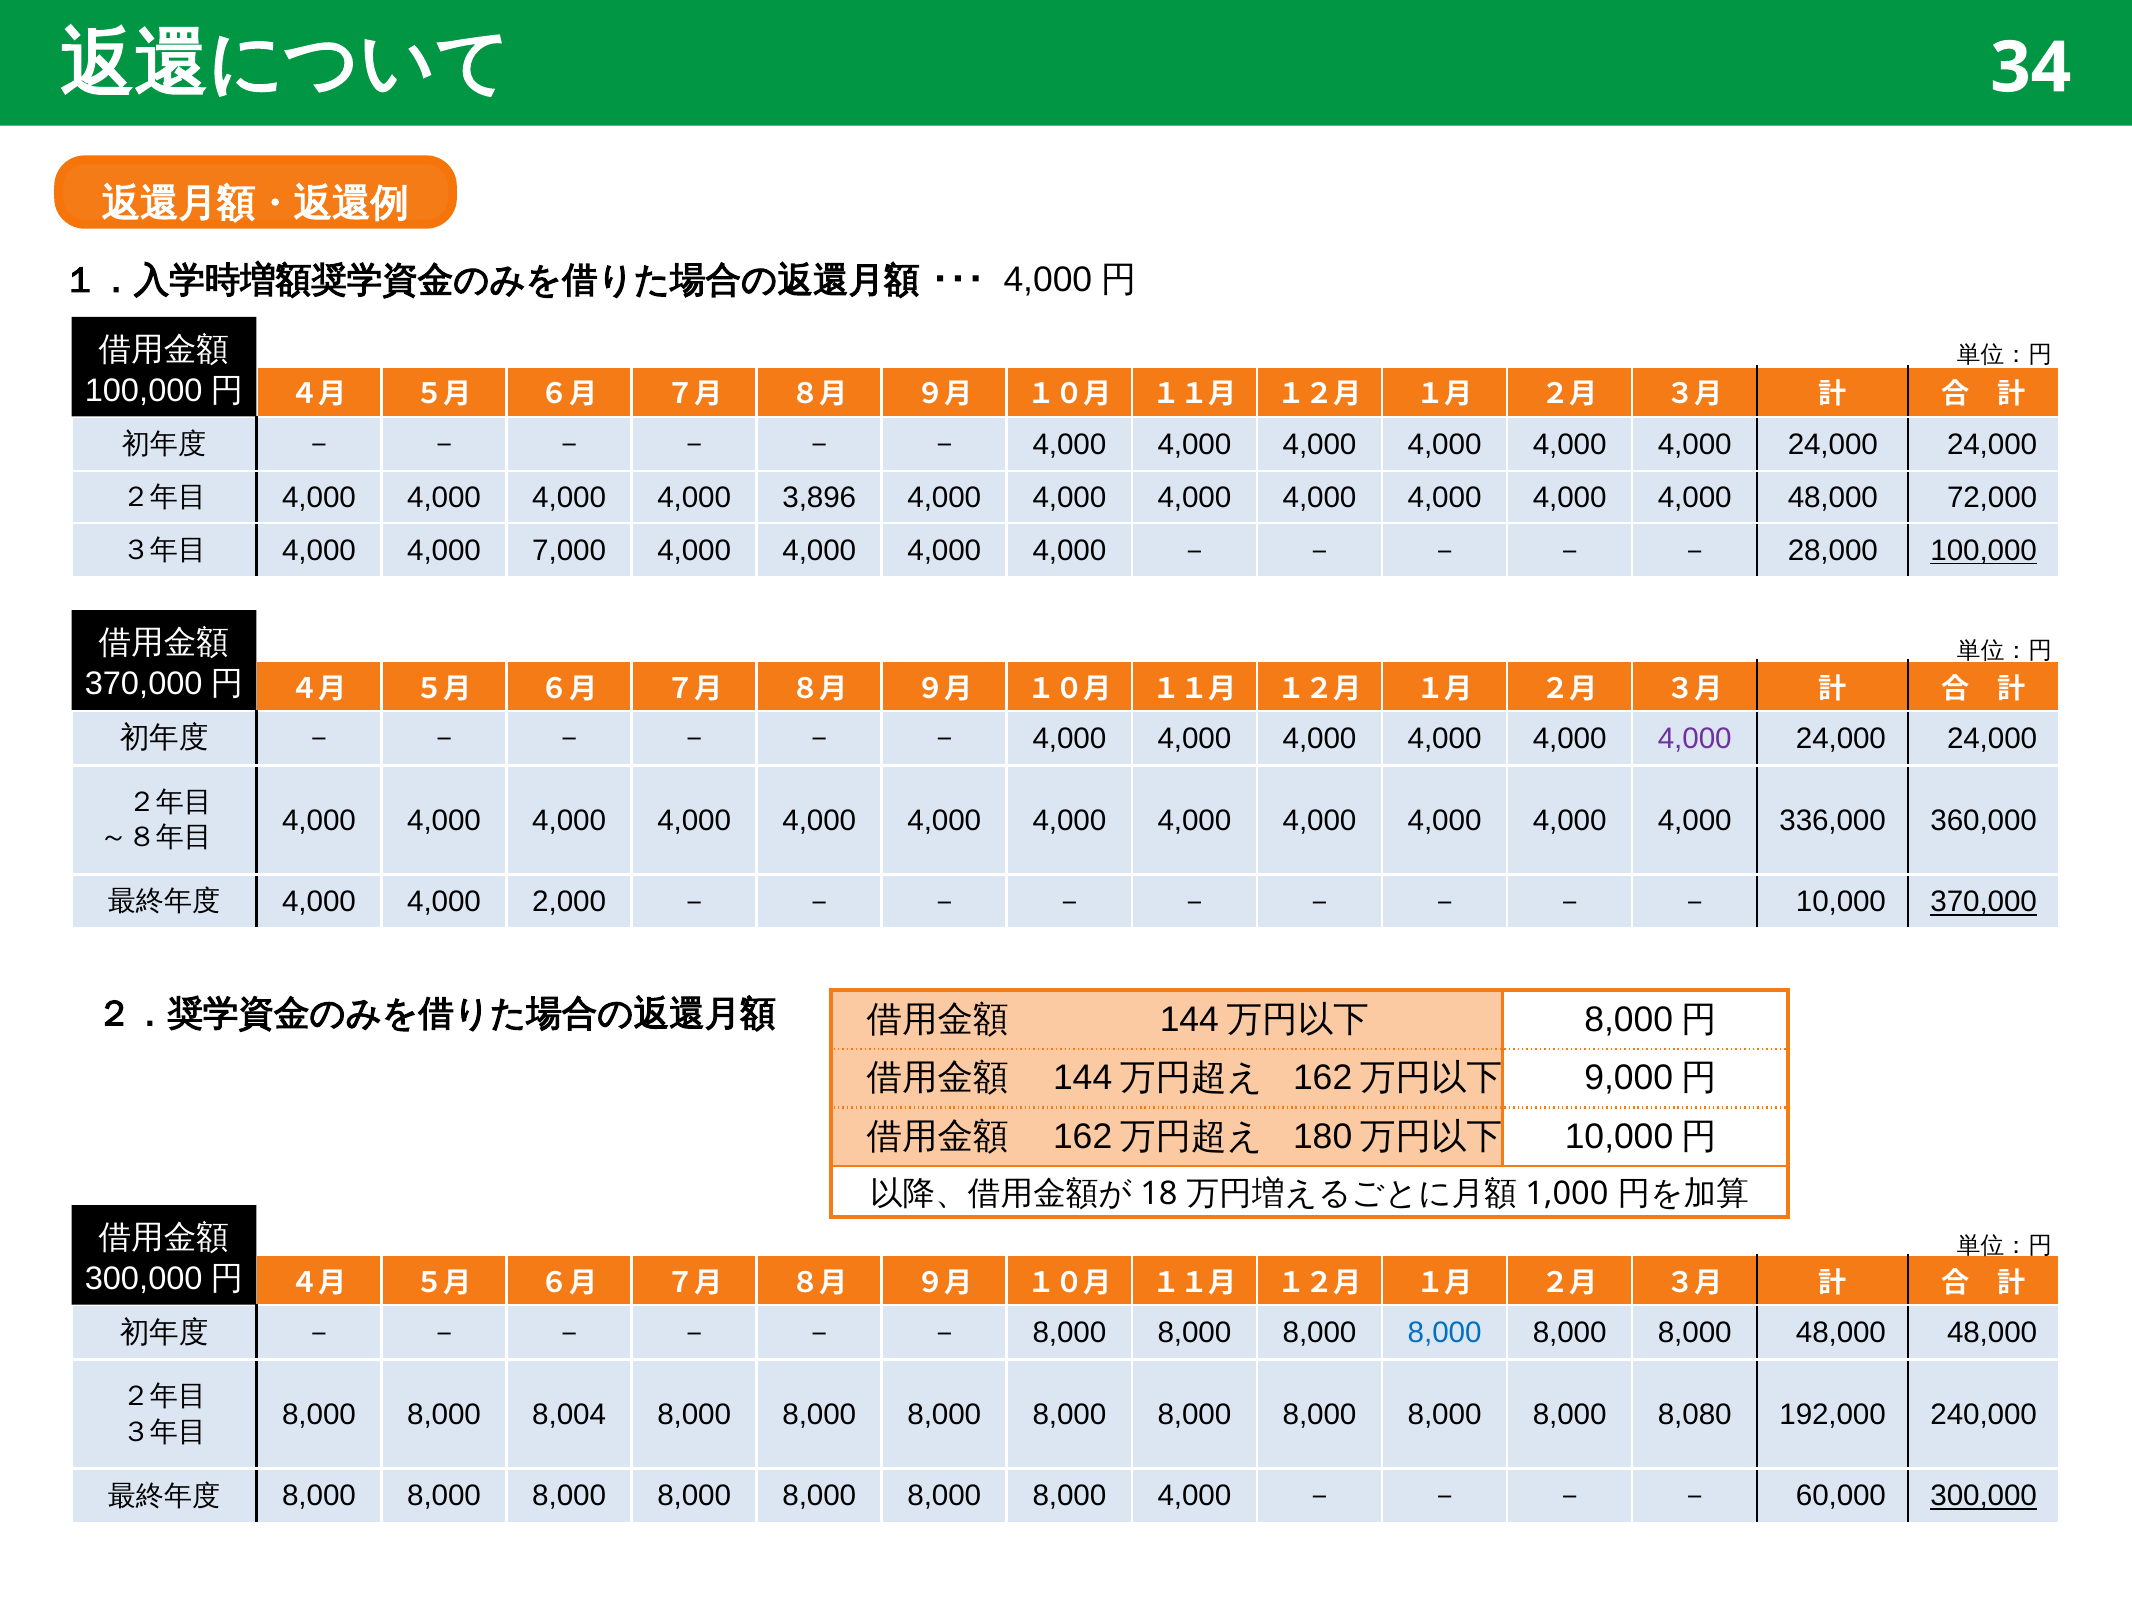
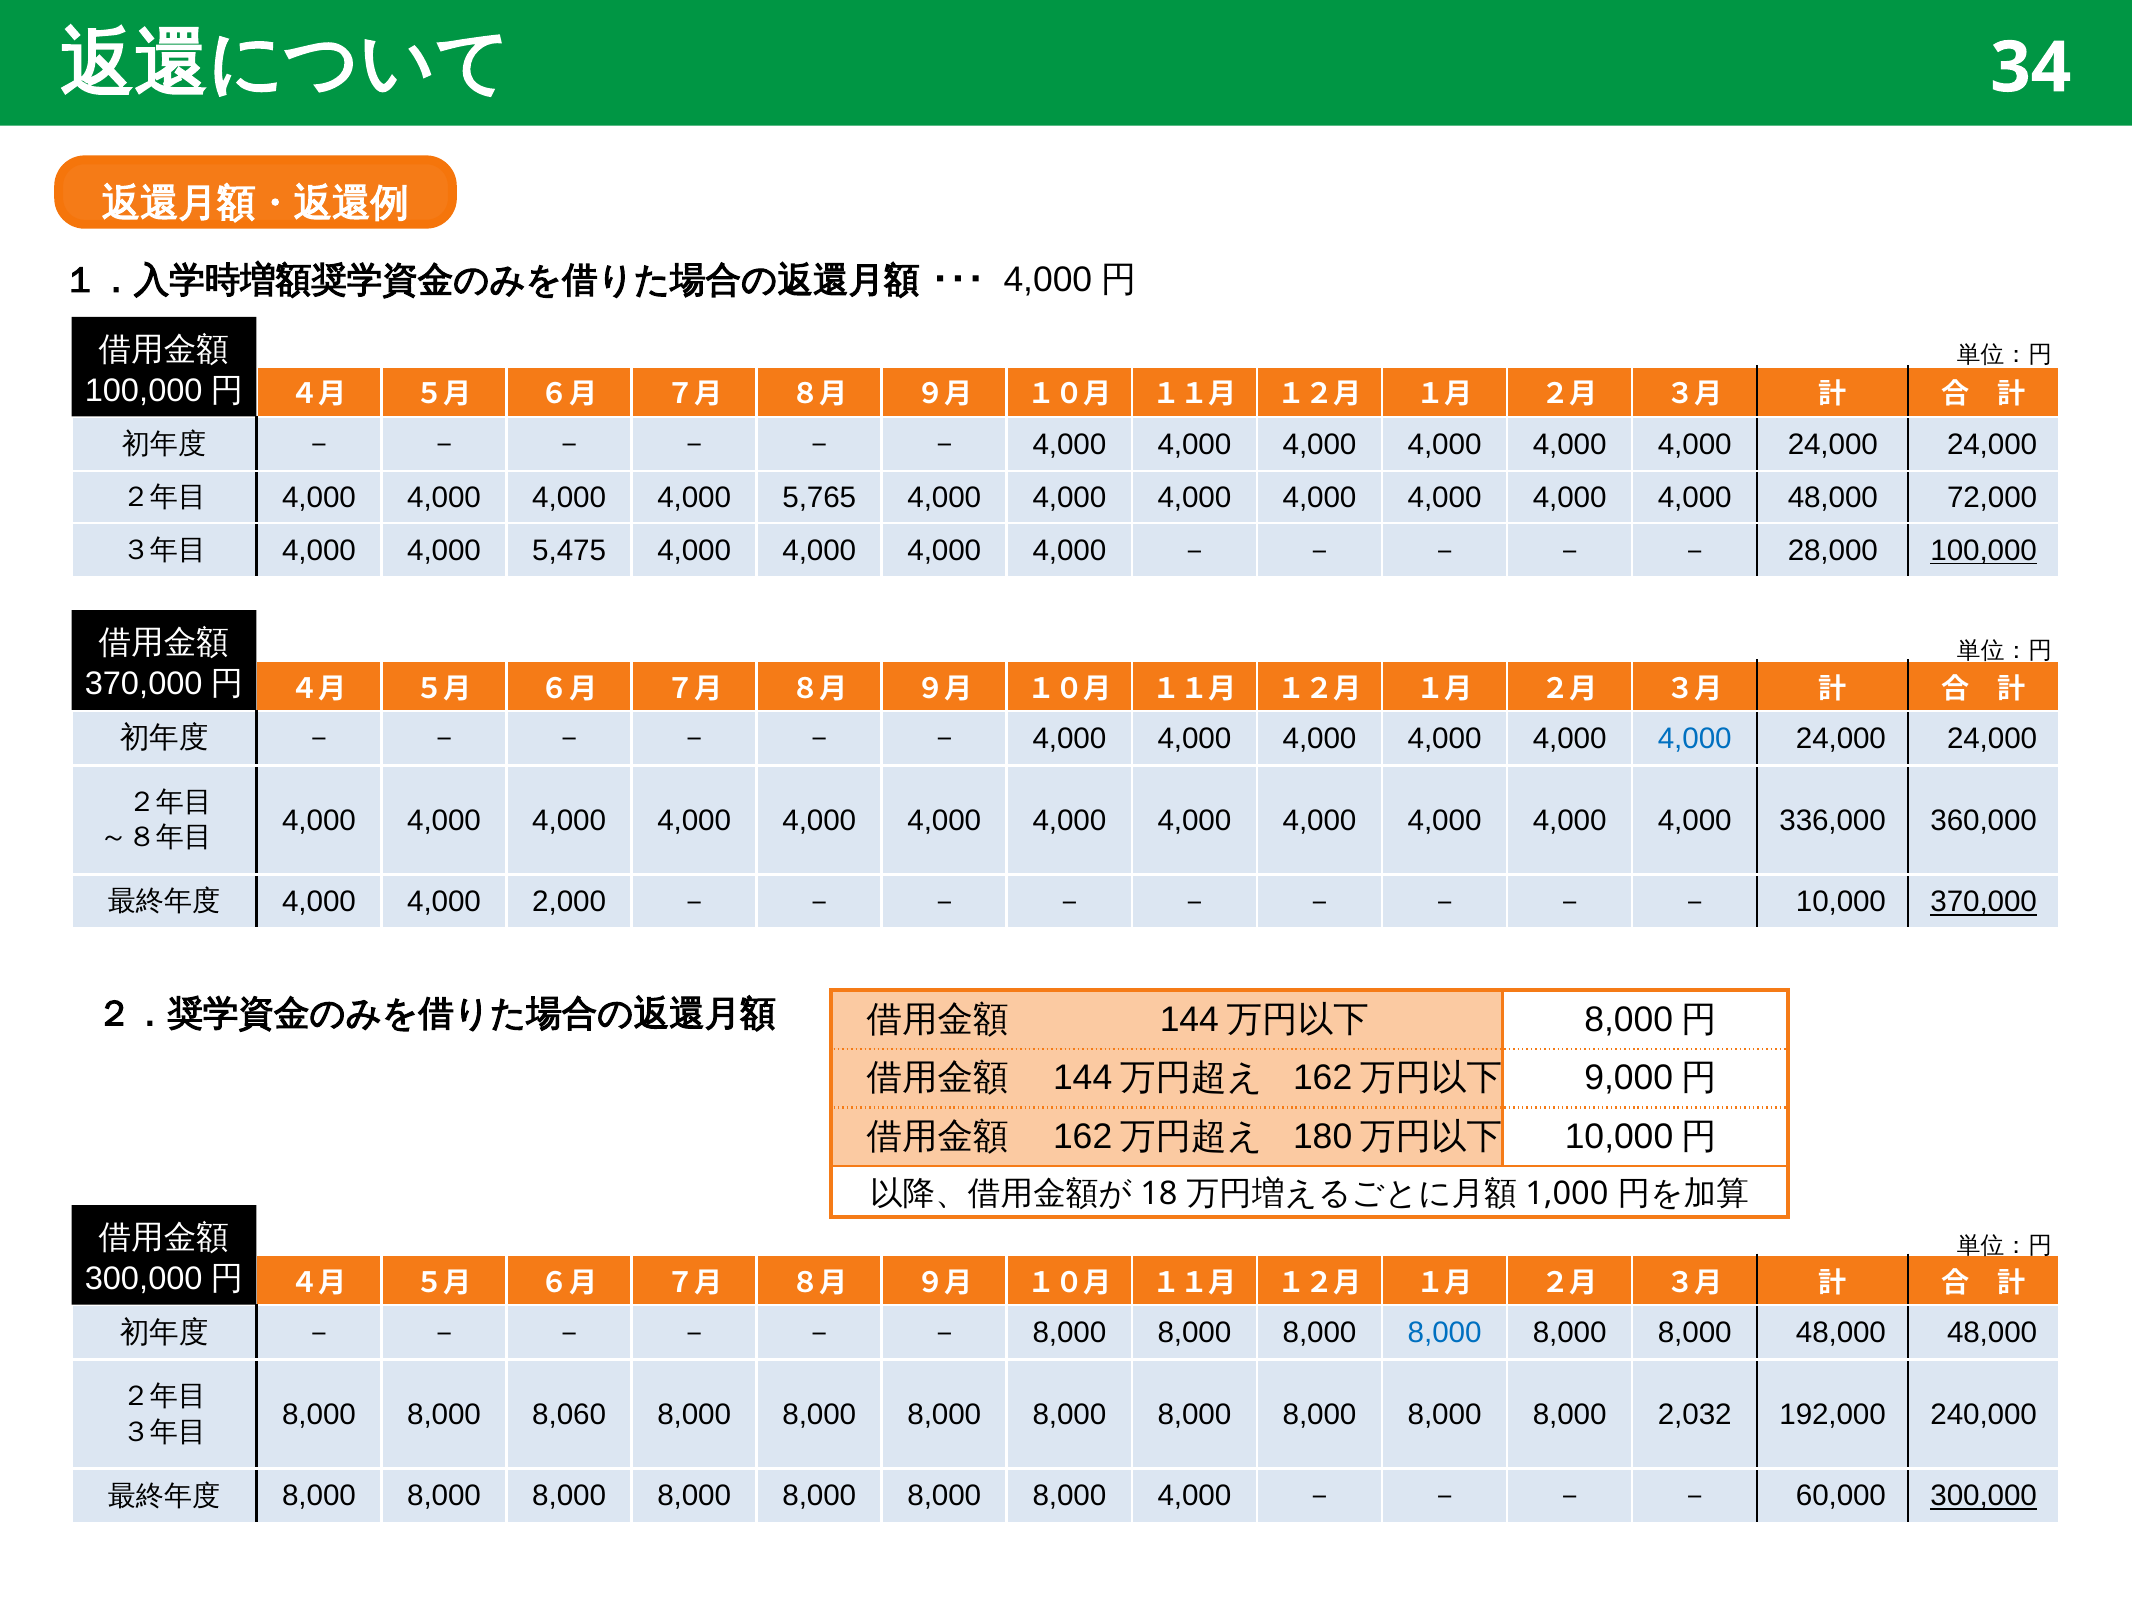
3,896: 3,896 -> 5,765 (819, 498)
7,000: 7,000 -> 5,475 (569, 551)
4,000 colour: purple -> blue (1695, 739)
8,004: 8,004 -> 8,060 (569, 1414)
8,080: 8,080 -> 2,032 (1695, 1414)
